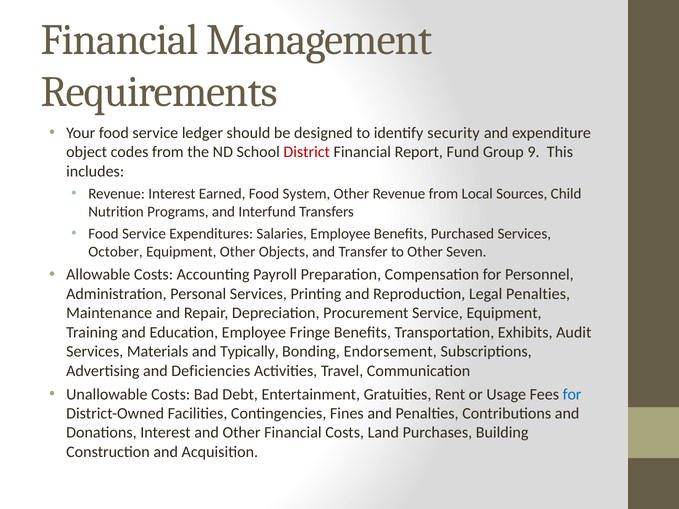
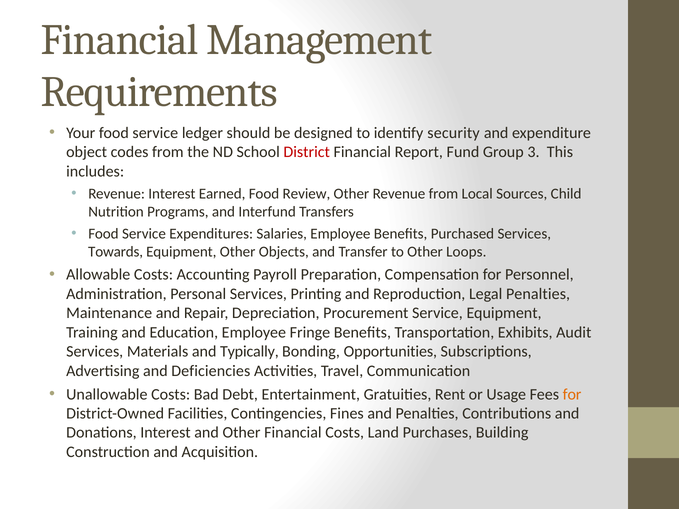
9: 9 -> 3 (534, 152)
System: System -> Review (306, 194)
October: October -> Towards (116, 252)
Seven: Seven -> Loops (466, 252)
Endorsement: Endorsement -> Opportunities (390, 352)
for colour: blue -> orange (572, 394)
